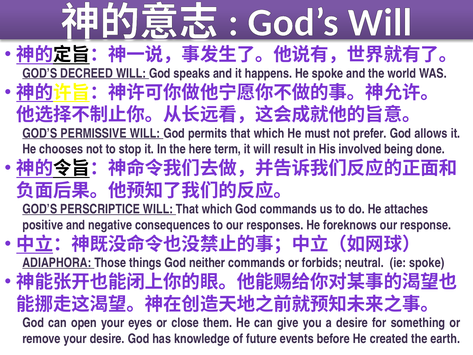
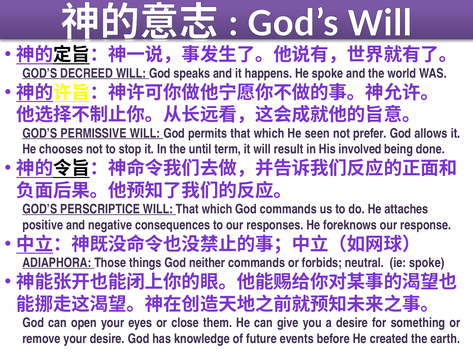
must: must -> seen (317, 133)
here: here -> until (200, 149)
